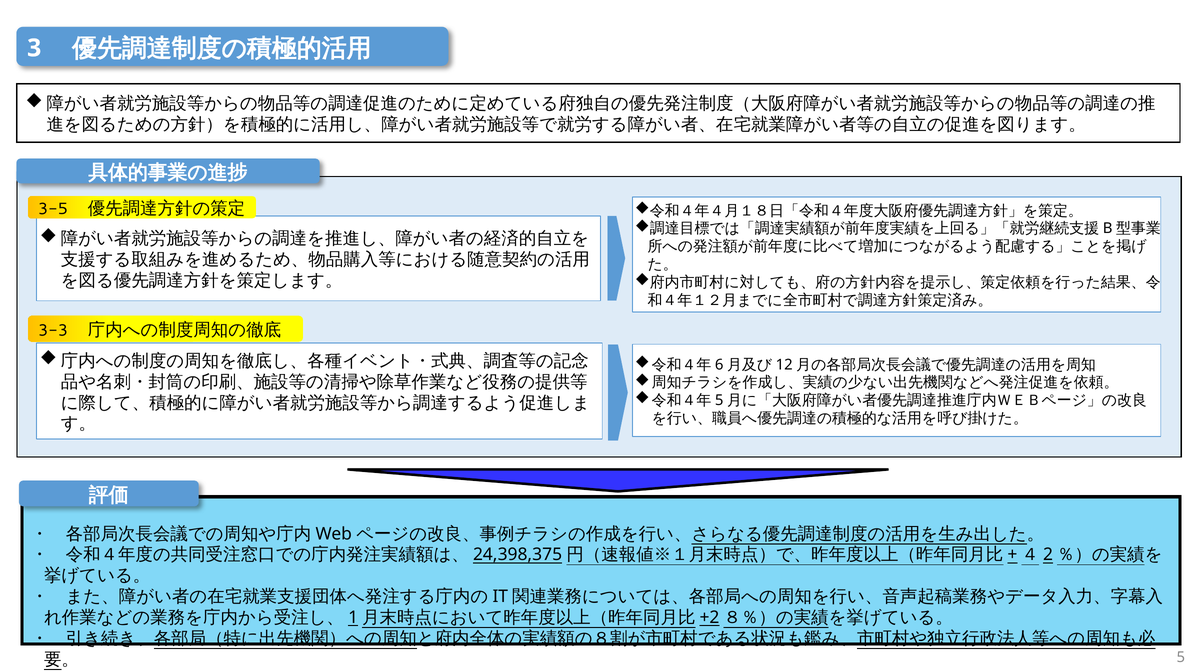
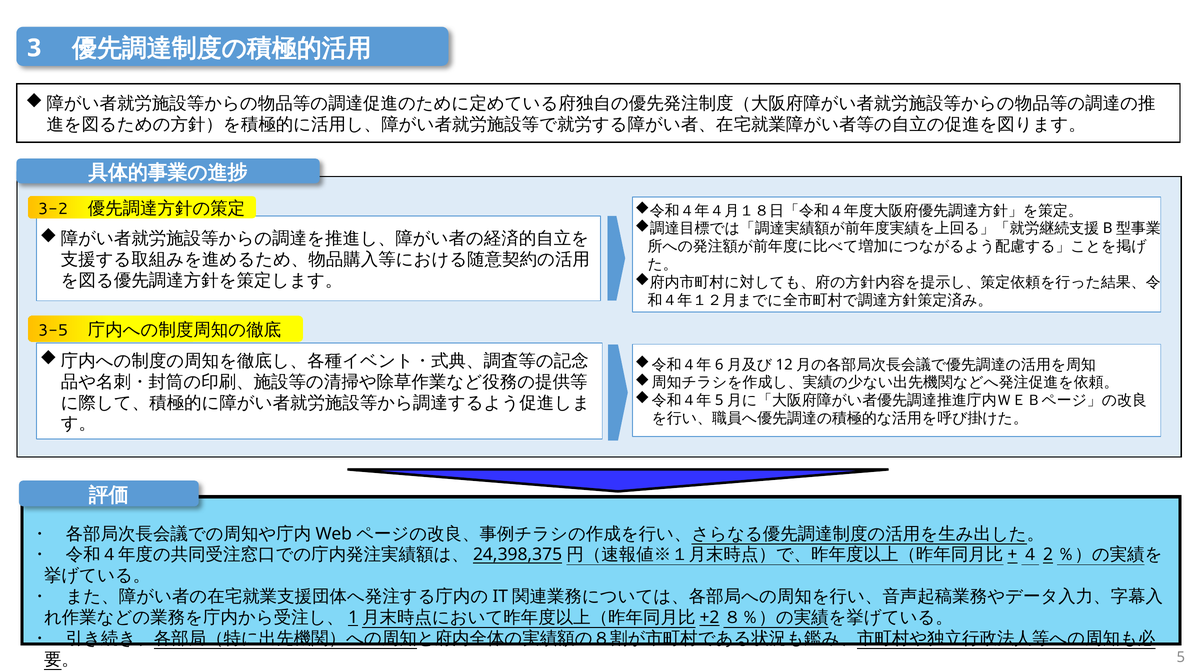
3-5: 3-5 -> 3-2 (53, 209)
3-3: 3-3 -> 3-5 (53, 330)
